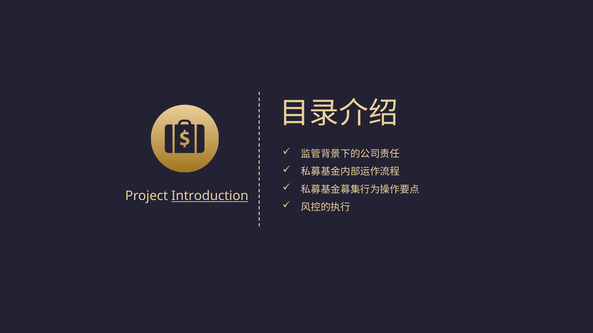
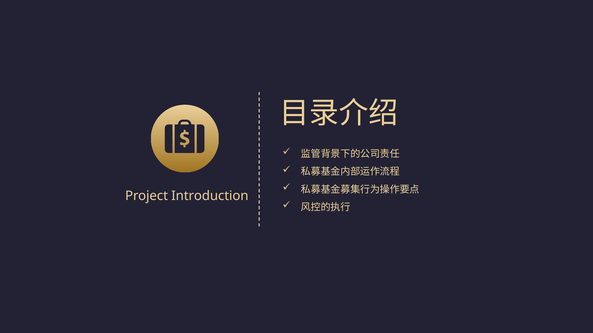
Introduction underline: present -> none (210, 196)
